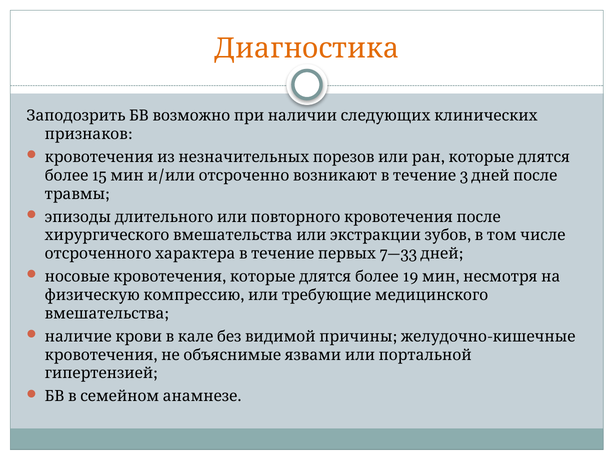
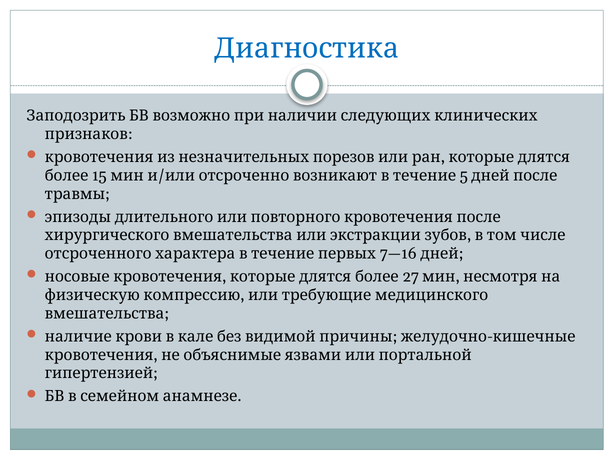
Диагностика colour: orange -> blue (307, 48)
3: 3 -> 5 (464, 176)
7—33: 7—33 -> 7—16 (398, 254)
19: 19 -> 27 (411, 277)
